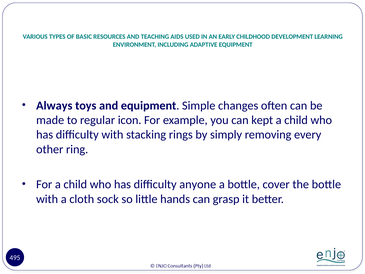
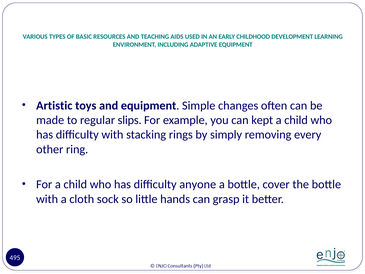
Always: Always -> Artistic (54, 105)
icon: icon -> slips (130, 120)
